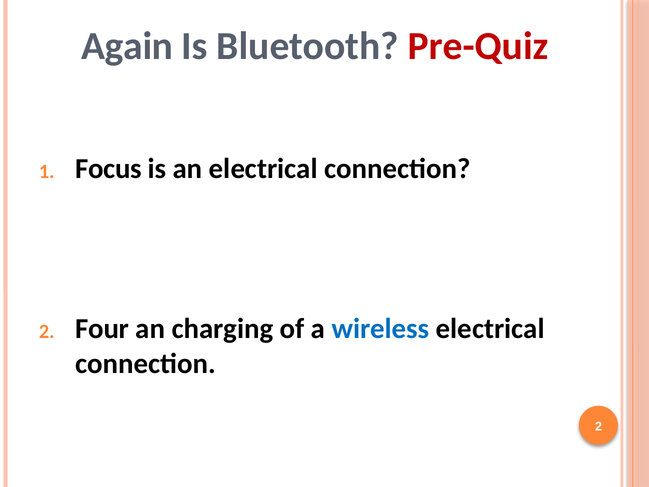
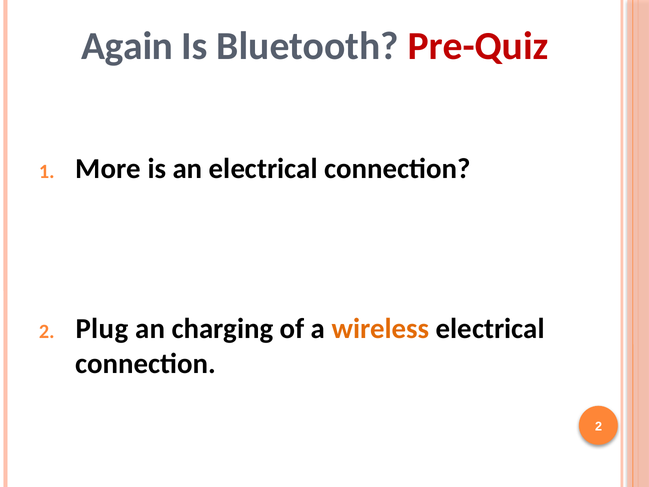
Focus: Focus -> More (108, 169)
Four: Four -> Plug (102, 329)
wireless colour: blue -> orange (381, 329)
